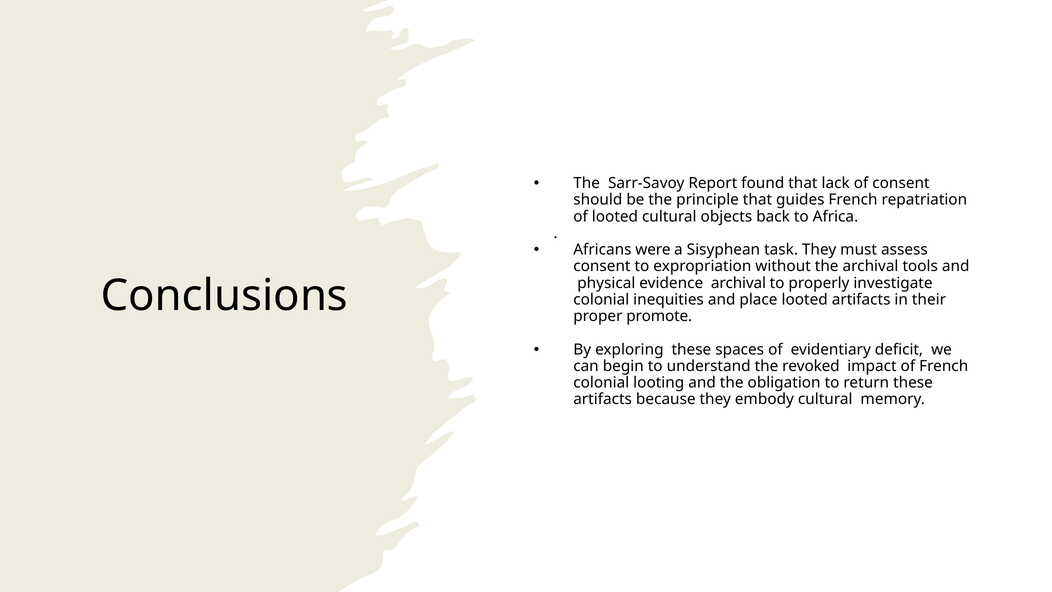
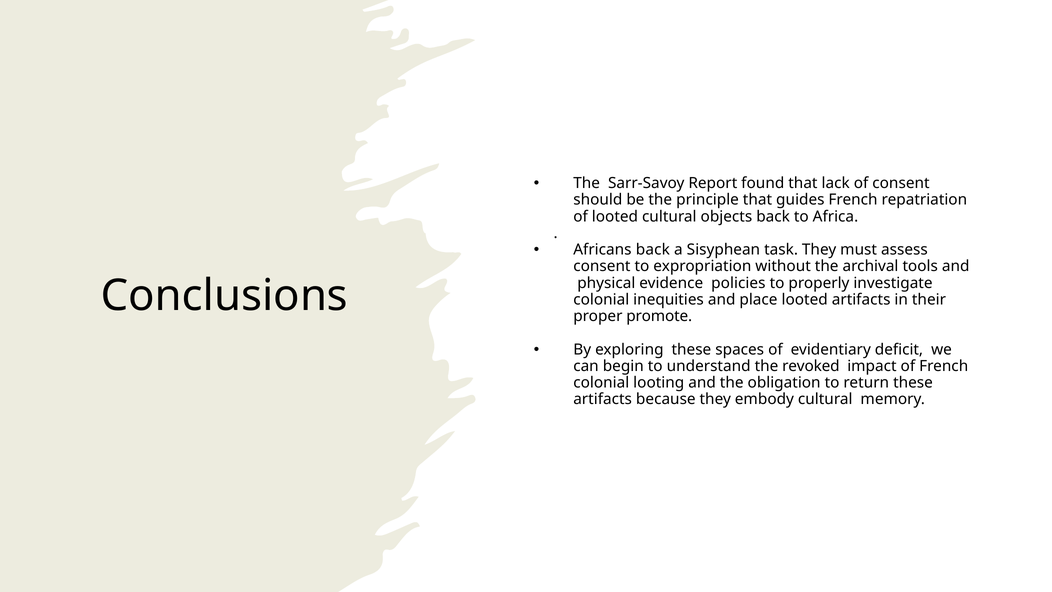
Africans were: were -> back (653, 250)
evidence archival: archival -> policies (738, 283)
